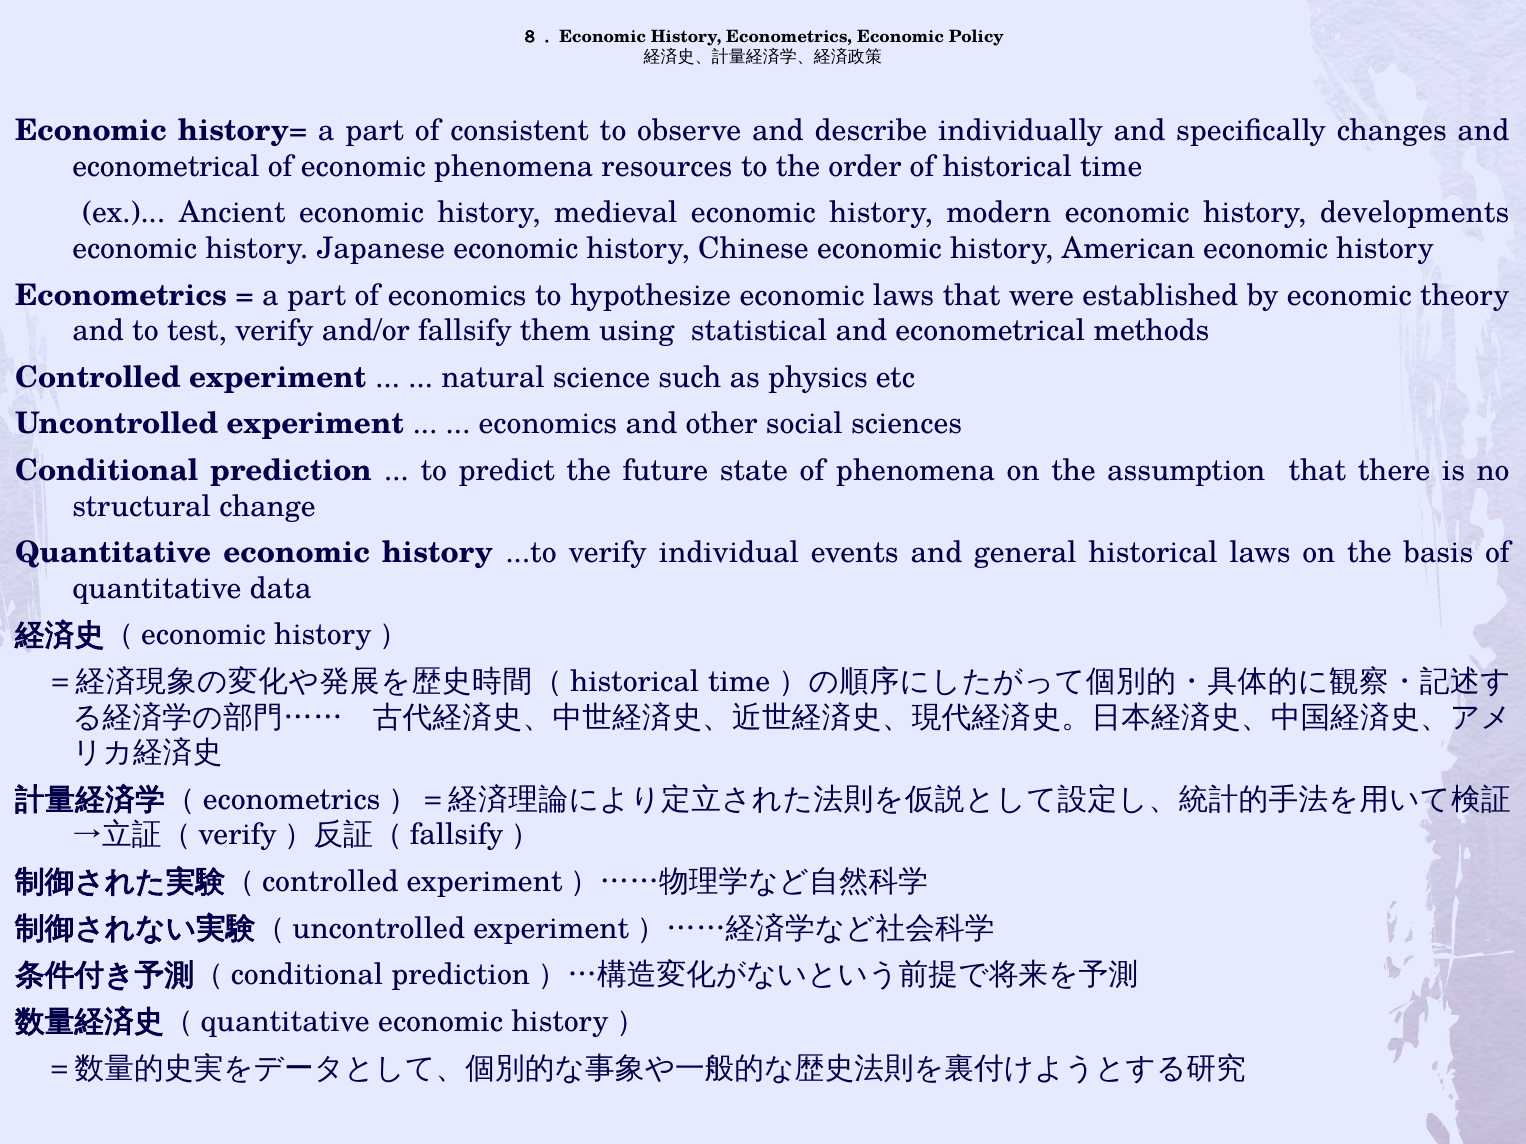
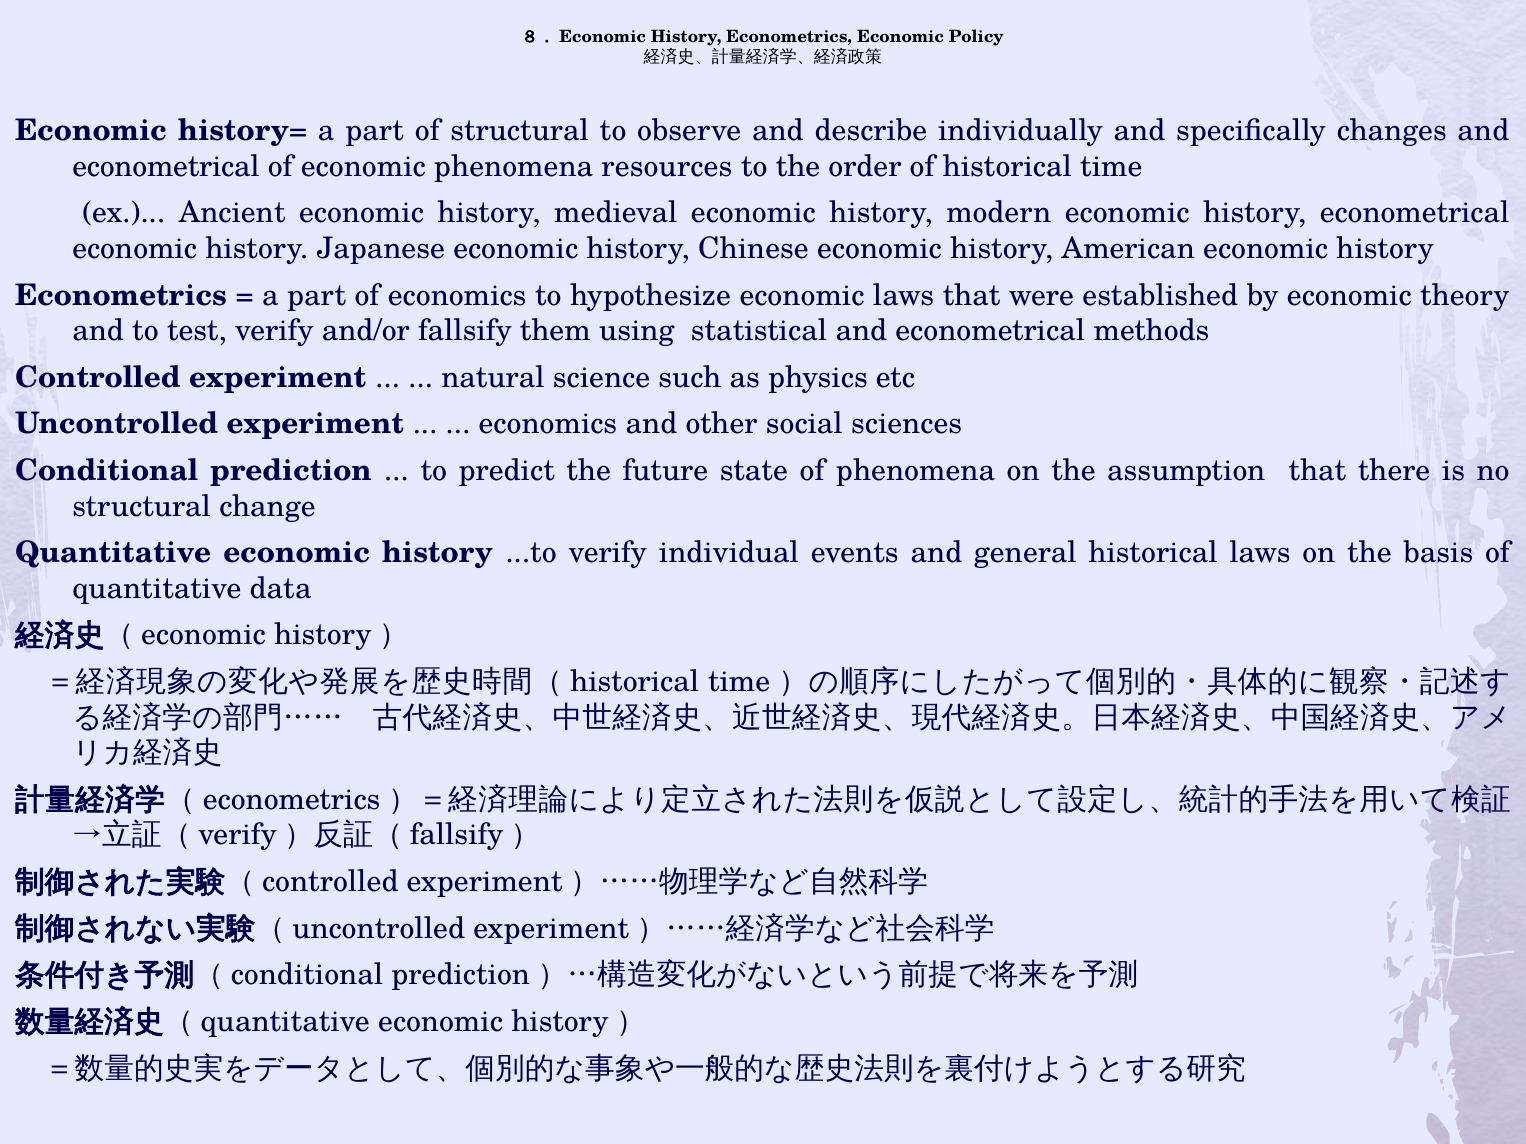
of consistent: consistent -> structural (520, 131)
history developments: developments -> econometrical (1415, 213)
